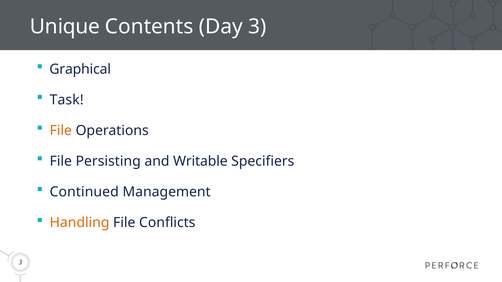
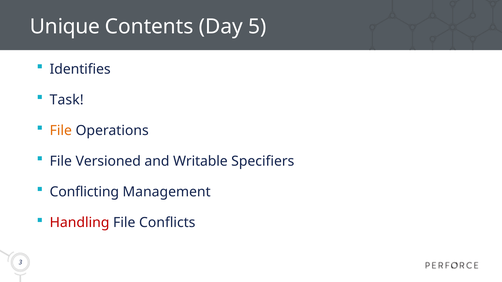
Day 3: 3 -> 5 (257, 27)
Graphical: Graphical -> Identifies (80, 69)
Persisting: Persisting -> Versioned (108, 162)
Continued: Continued -> Conflicting (84, 192)
Handling colour: orange -> red (80, 223)
